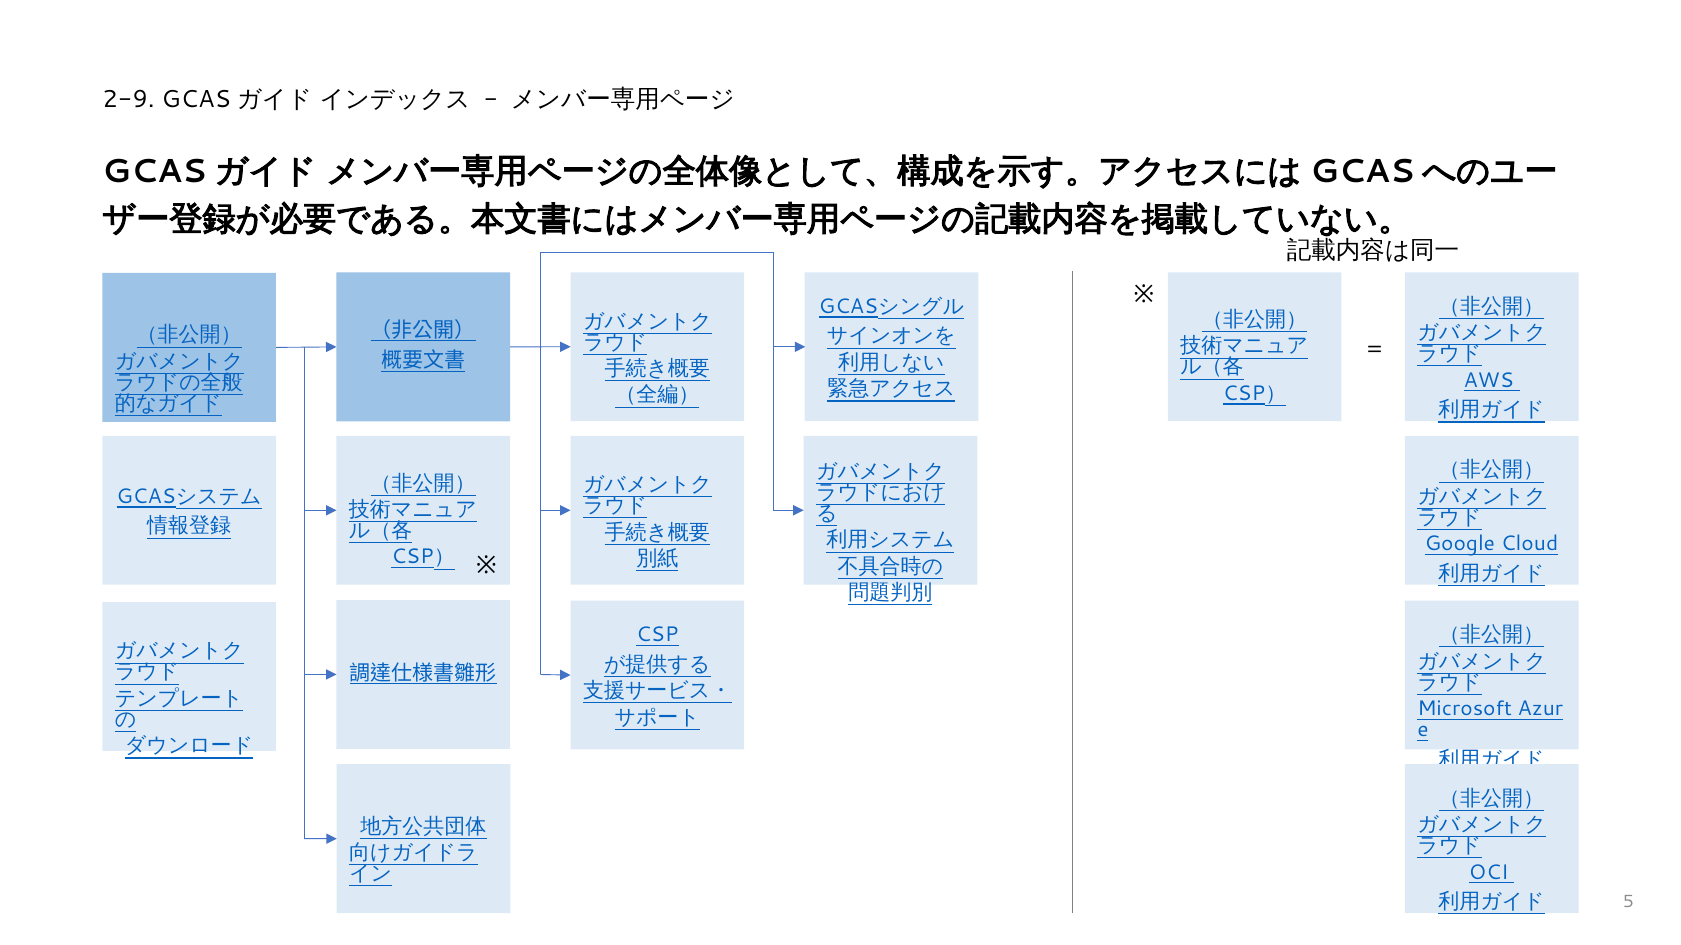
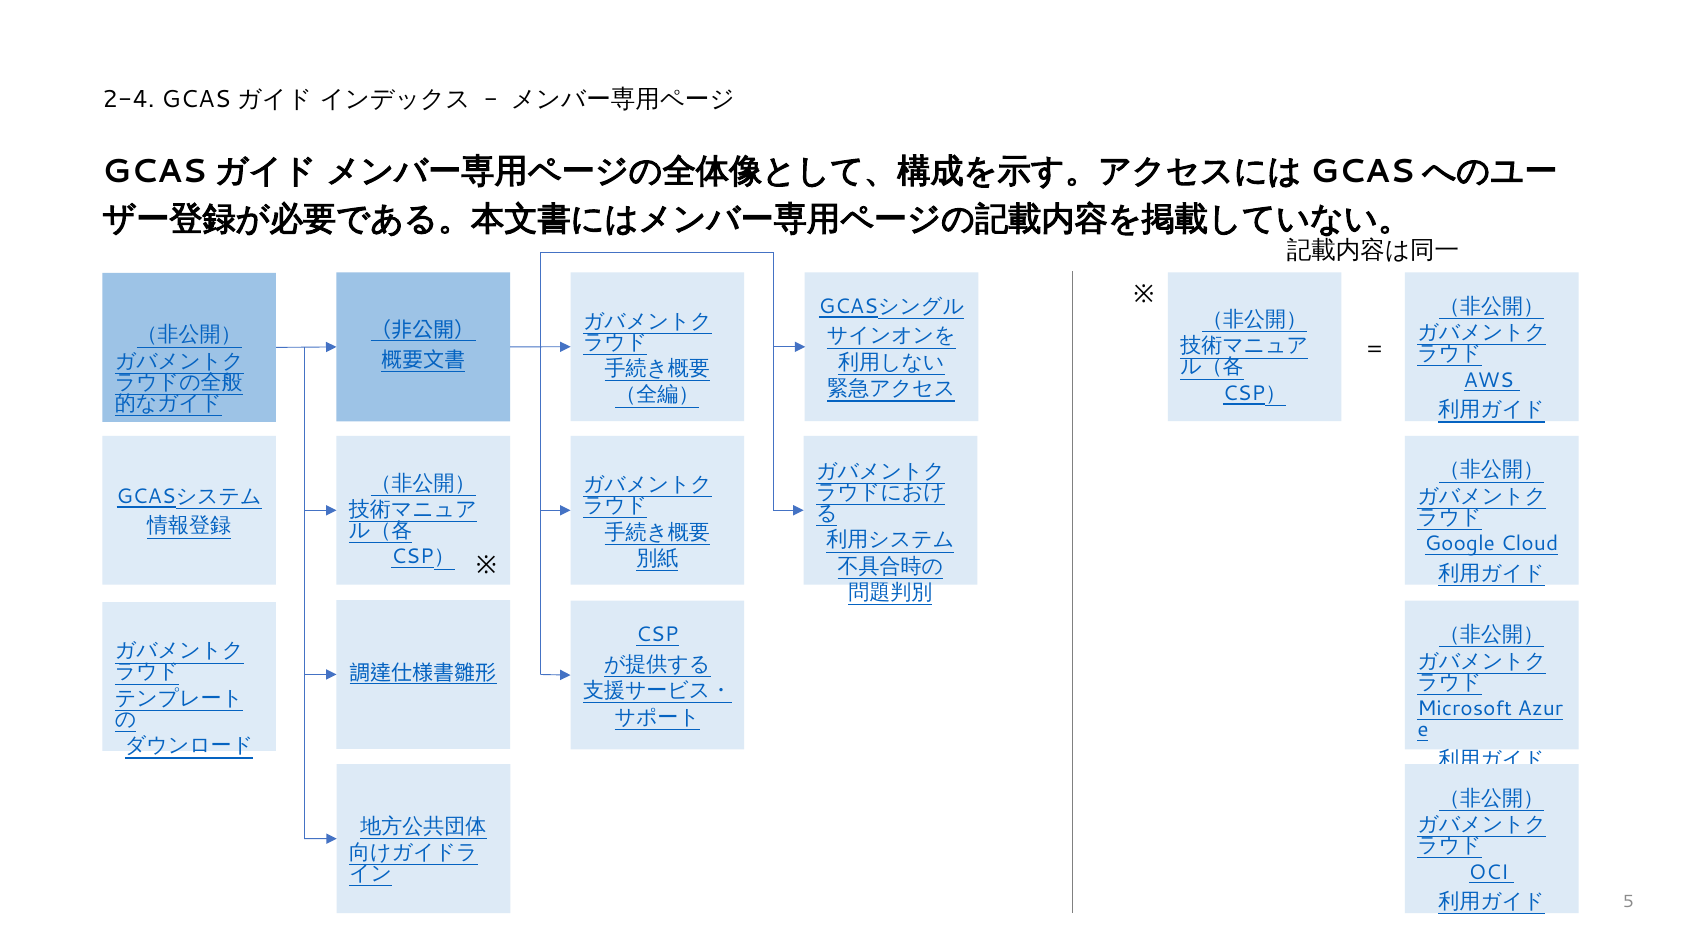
2-9: 2-9 -> 2-4 (129, 99)
